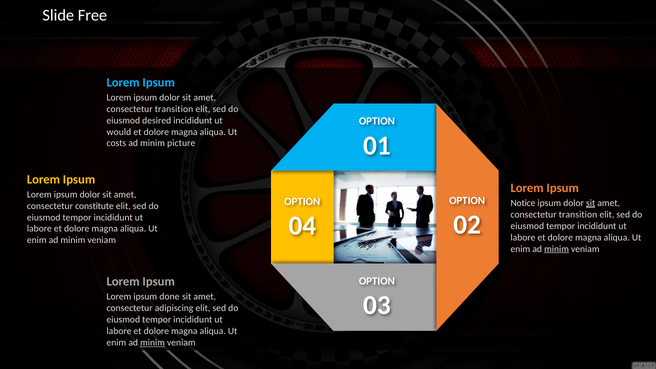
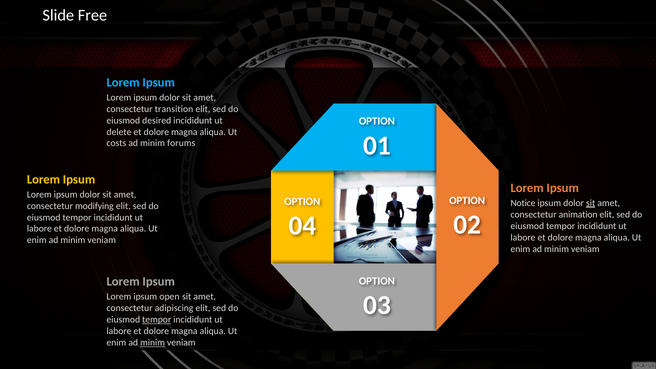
would: would -> delete (119, 132)
picture: picture -> forums (181, 143)
constitute: constitute -> modifying (94, 206)
transition: transition -> animation (578, 214)
minim underline: present -> none (557, 249)
done: done -> open (170, 297)
tempor underline: none -> present (157, 320)
